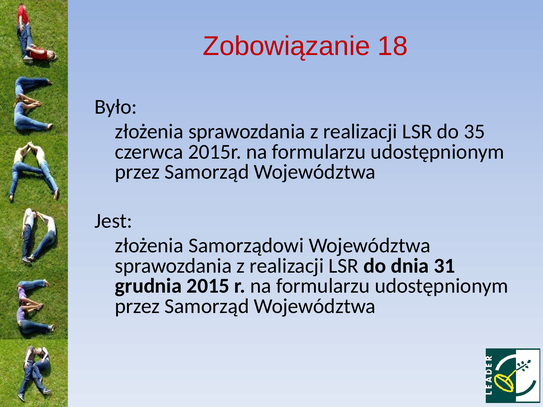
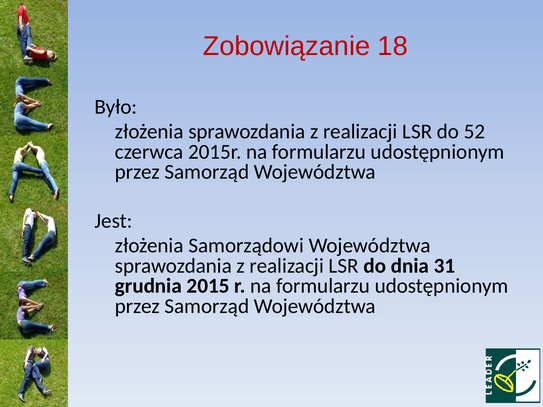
35: 35 -> 52 (475, 132)
